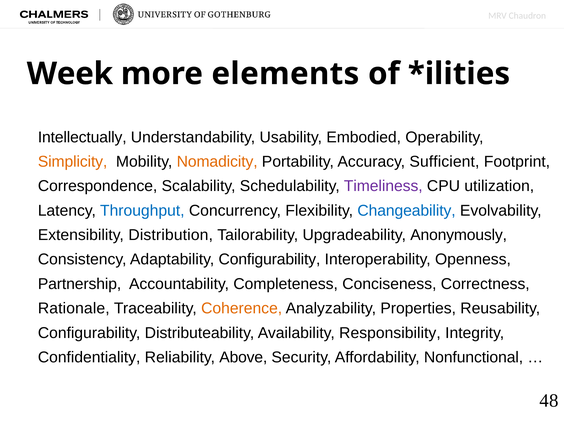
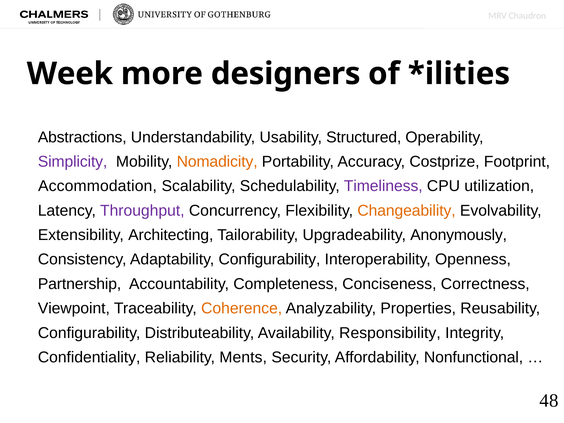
elements: elements -> designers (286, 74)
Intellectually: Intellectually -> Abstractions (82, 137)
Embodied: Embodied -> Structured (364, 137)
Simplicity colour: orange -> purple (73, 162)
Sufficient: Sufficient -> Costprize (445, 162)
Correspondence: Correspondence -> Accommodation (97, 186)
Throughput colour: blue -> purple (142, 211)
Changeability colour: blue -> orange (407, 211)
Distribution: Distribution -> Architecting (171, 235)
Rationale: Rationale -> Viewpoint (74, 308)
Above: Above -> Ments (243, 357)
